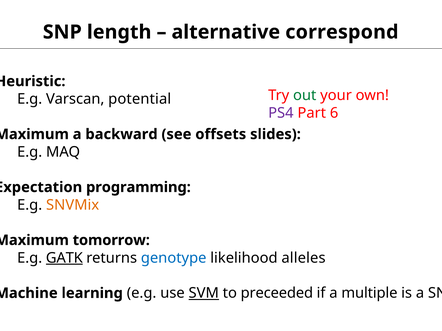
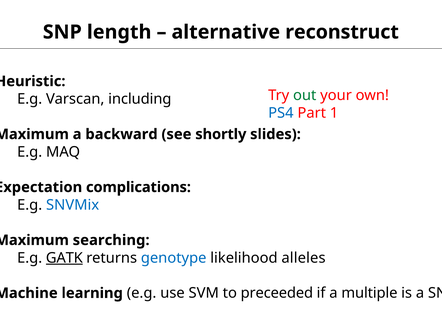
correspond: correspond -> reconstruct (342, 32)
potential: potential -> including (140, 99)
PS4 colour: purple -> blue (281, 113)
6: 6 -> 1 (334, 113)
offsets: offsets -> shortly (221, 134)
programming: programming -> complications (138, 187)
SNVMix colour: orange -> blue (73, 205)
tomorrow: tomorrow -> searching (111, 241)
SVM underline: present -> none (204, 294)
